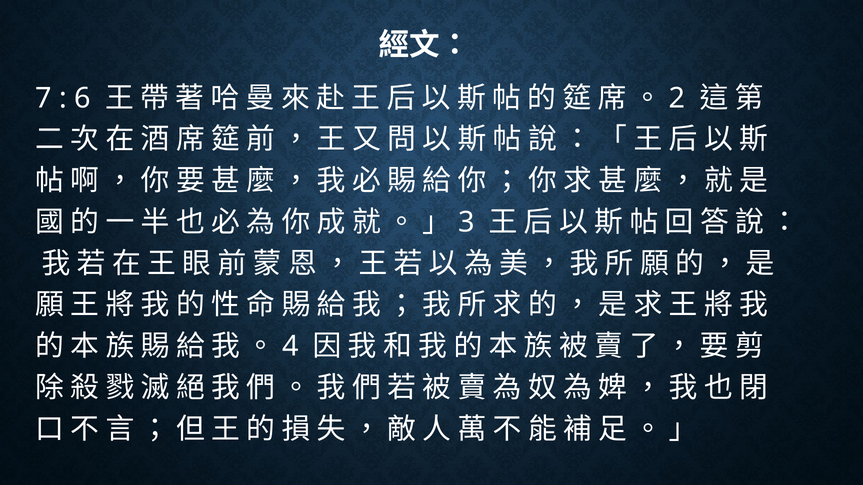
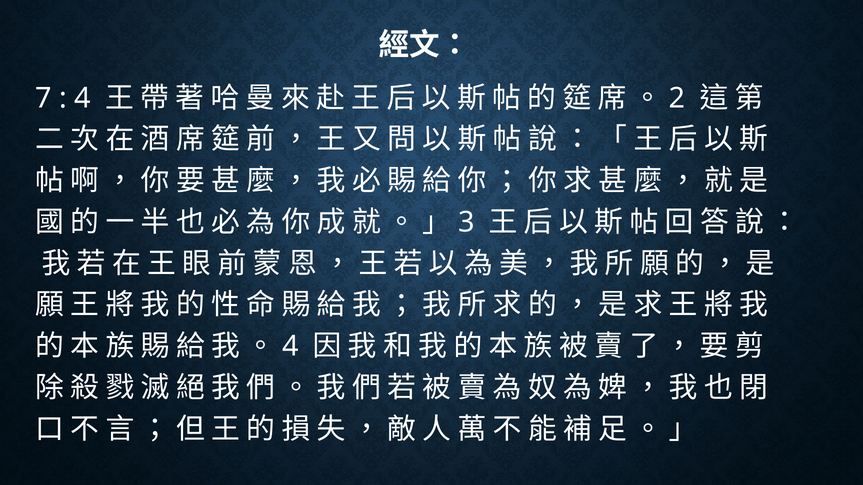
6: 6 -> 4 (83, 98)
